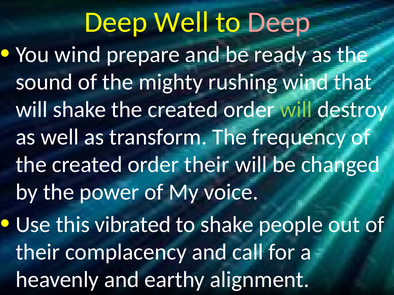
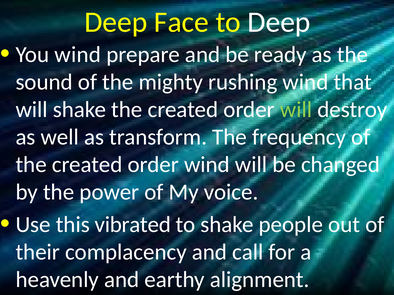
Deep Well: Well -> Face (181, 22)
Deep colour: pink -> white (279, 22)
order their: their -> wind (207, 165)
